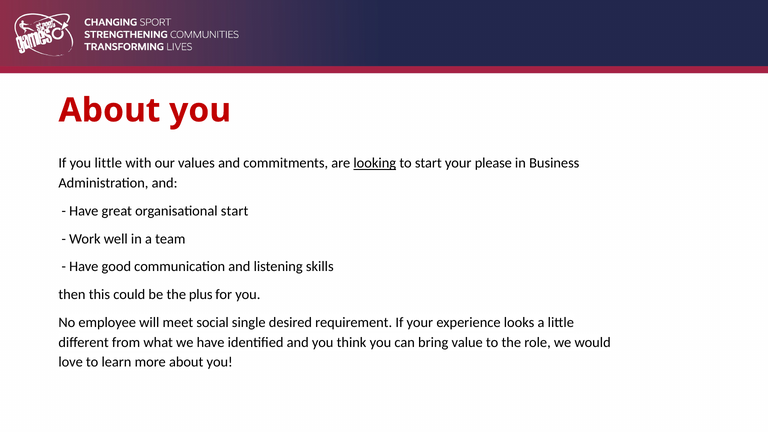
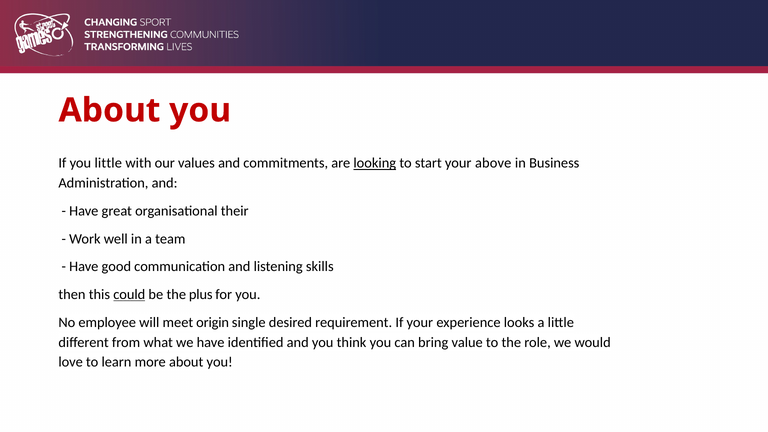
please: please -> above (493, 163)
organisational start: start -> their (235, 211)
could underline: none -> present (129, 295)
social: social -> origin (213, 322)
